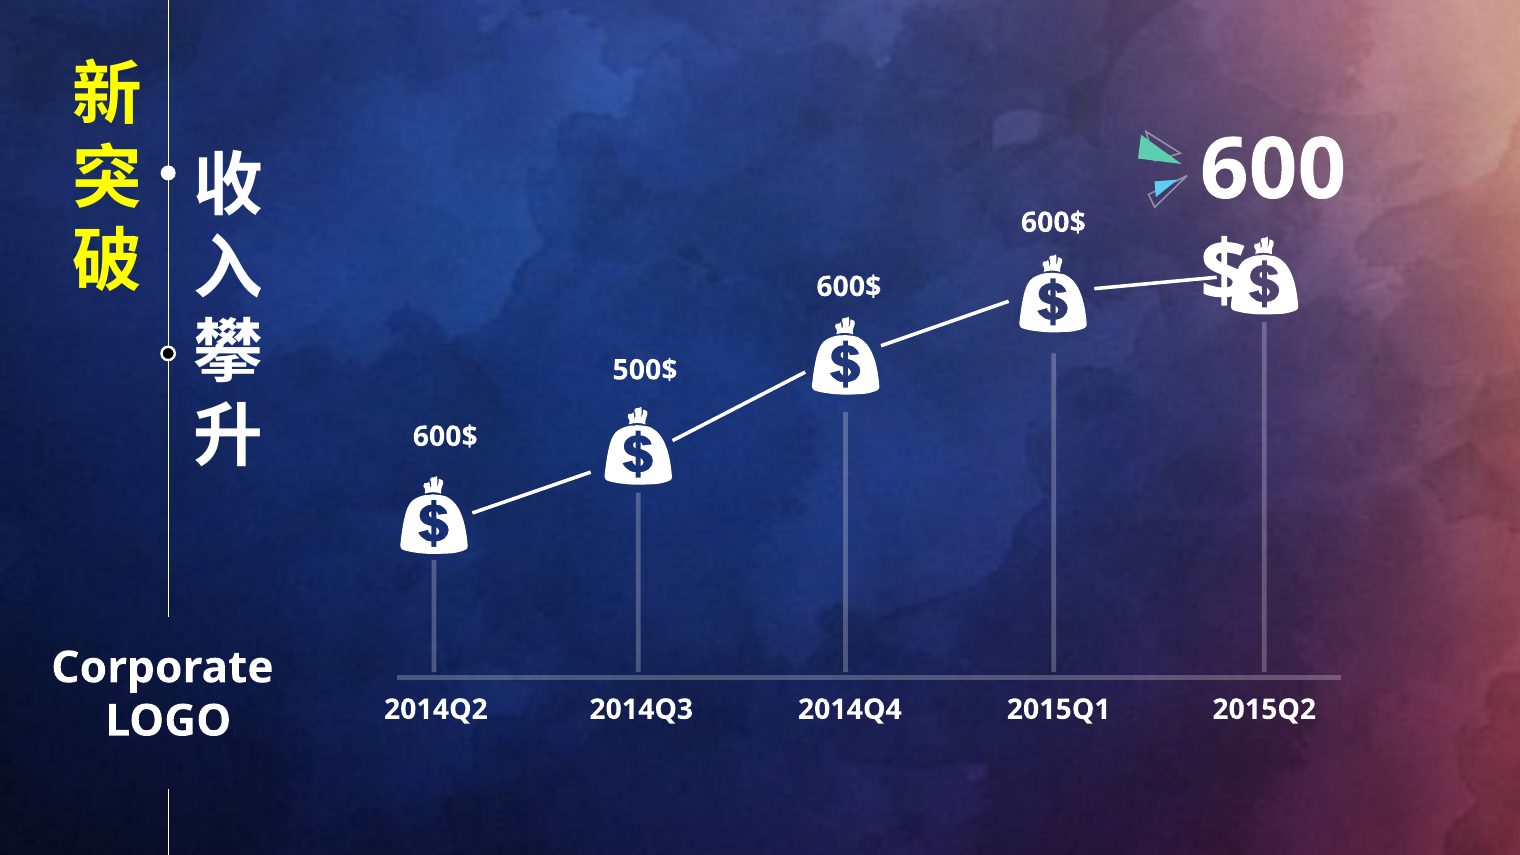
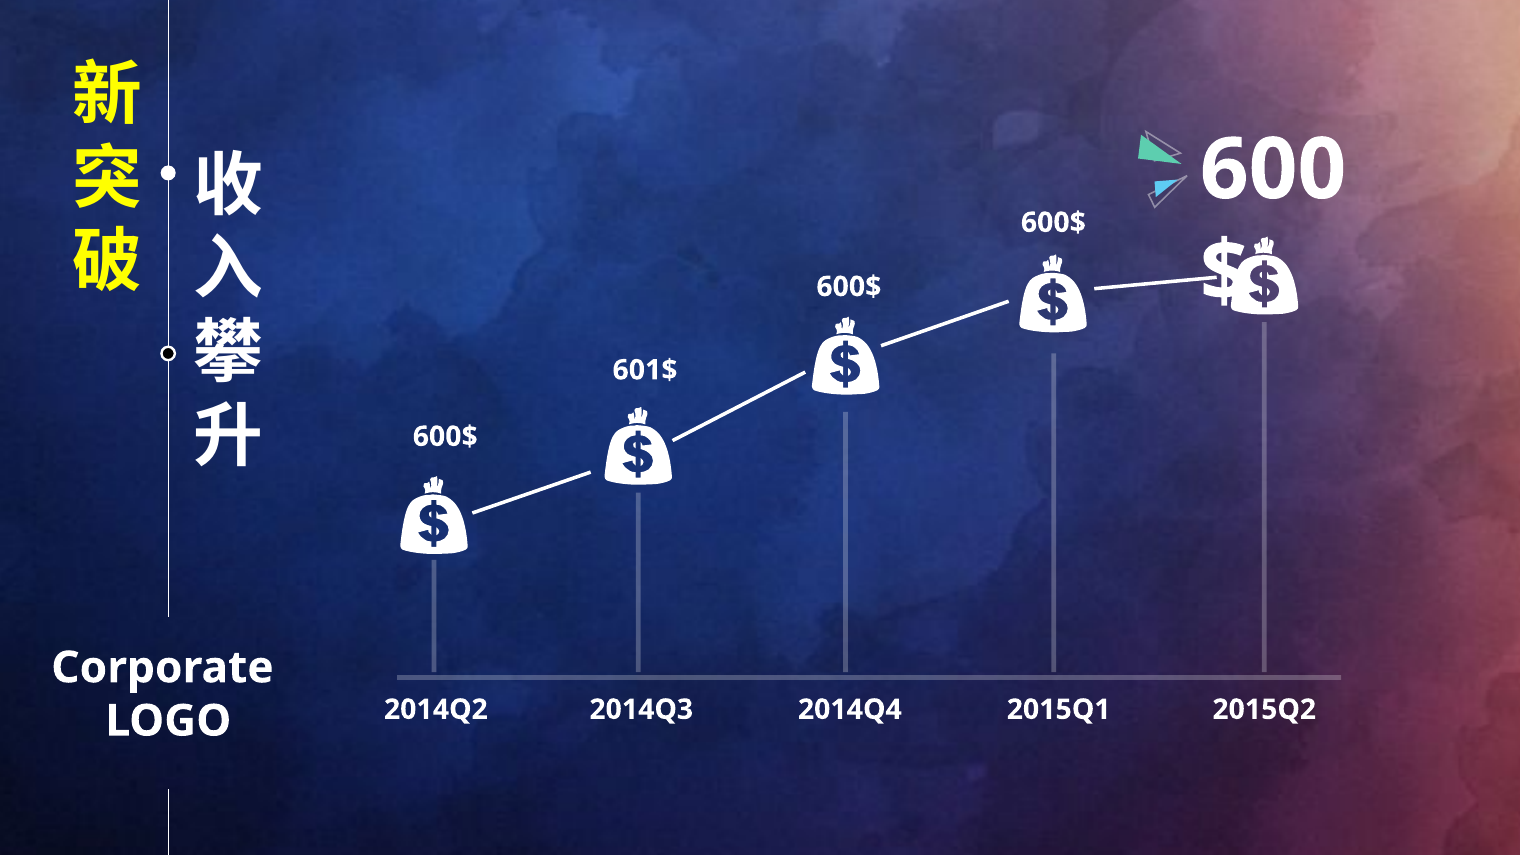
500$: 500$ -> 601$ (645, 370)
